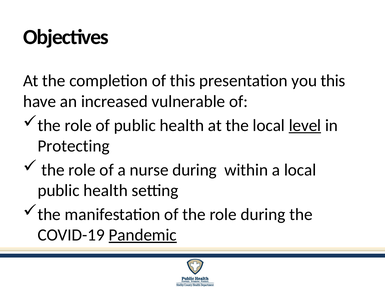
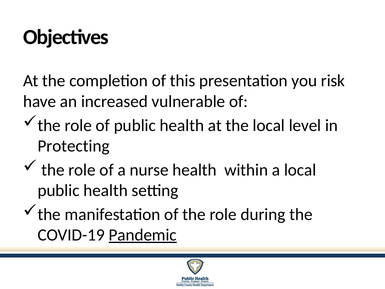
you this: this -> risk (333, 81)
level underline: present -> none (305, 125)
nurse during: during -> health (194, 170)
